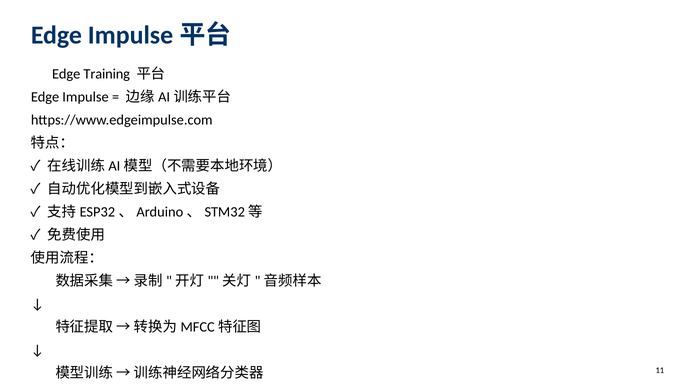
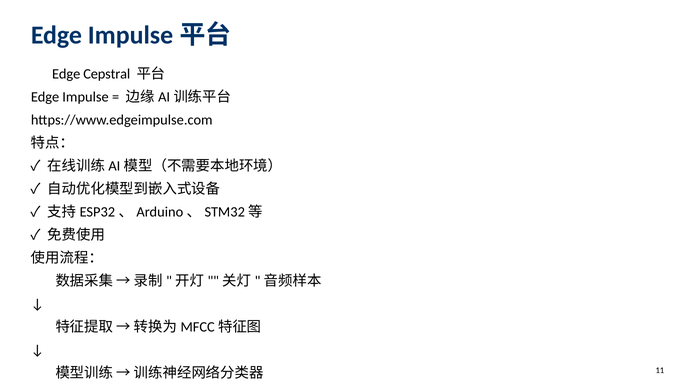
Training: Training -> Cepstral (107, 74)
